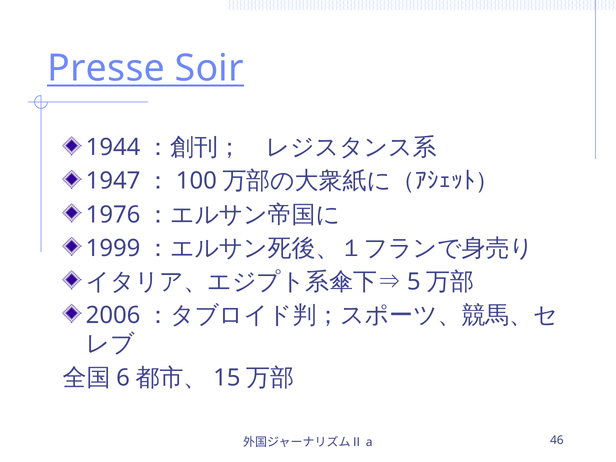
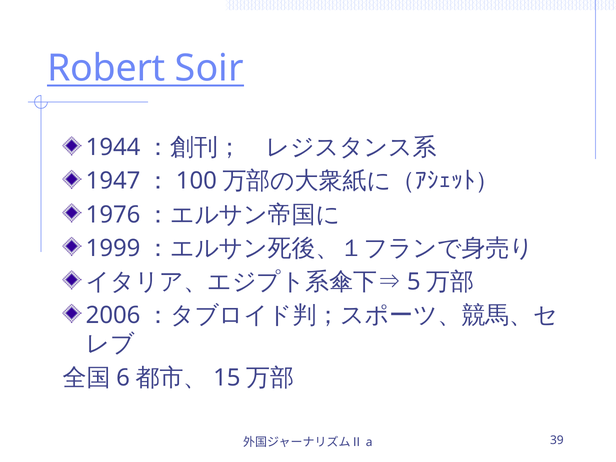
Presse: Presse -> Robert (106, 68)
46: 46 -> 39 (557, 440)
